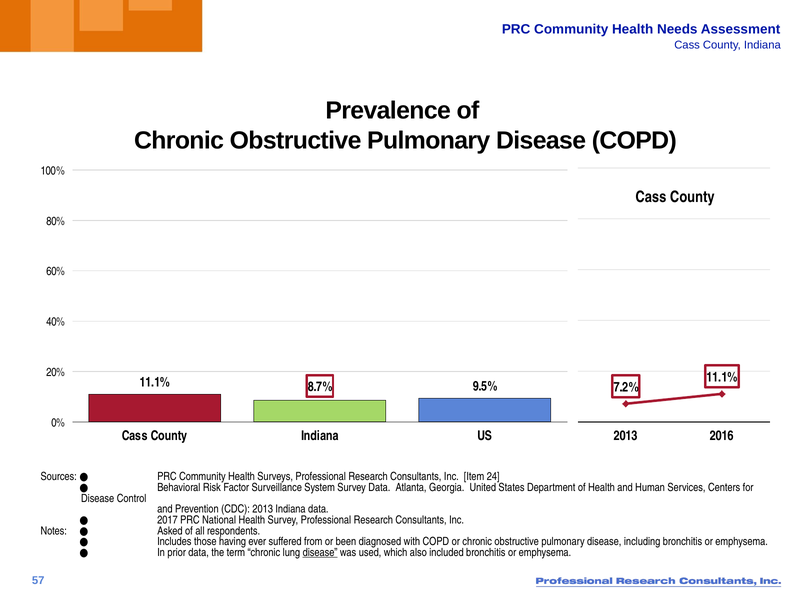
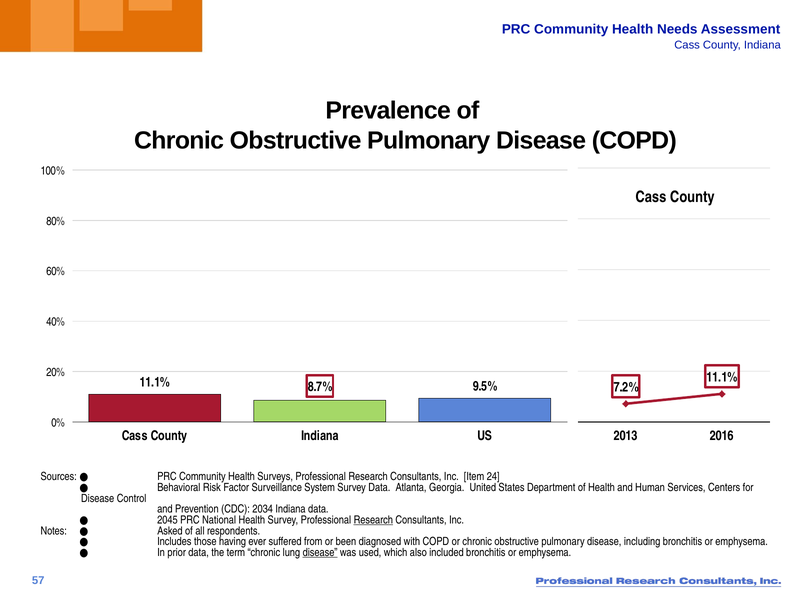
CDC 2013: 2013 -> 2034 (263, 509)
2017: 2017 -> 2045 (167, 520)
Research underline: none -> present (373, 520)
